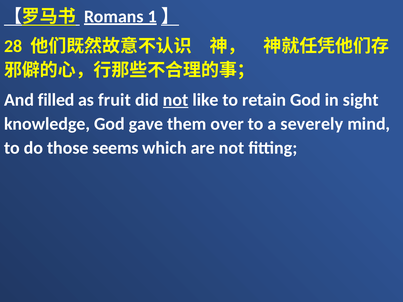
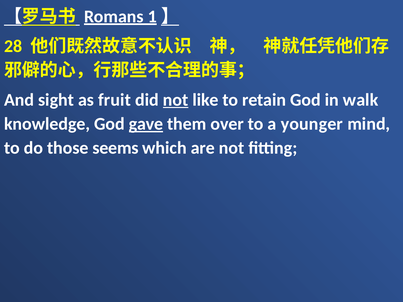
filled: filled -> sight (56, 100)
sight: sight -> walk (361, 100)
gave underline: none -> present (146, 124)
severely: severely -> younger (312, 124)
